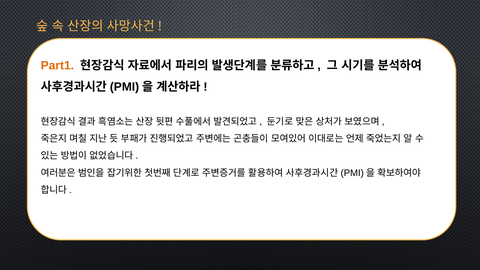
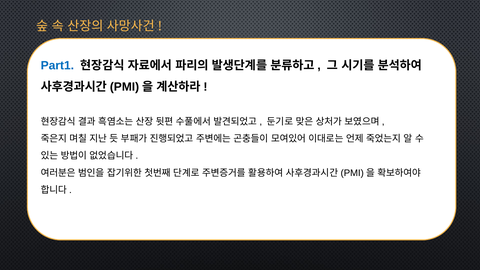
Part1 colour: orange -> blue (57, 65)
